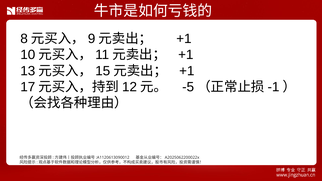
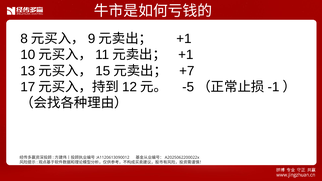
+1: +1 -> +7 (187, 71)
